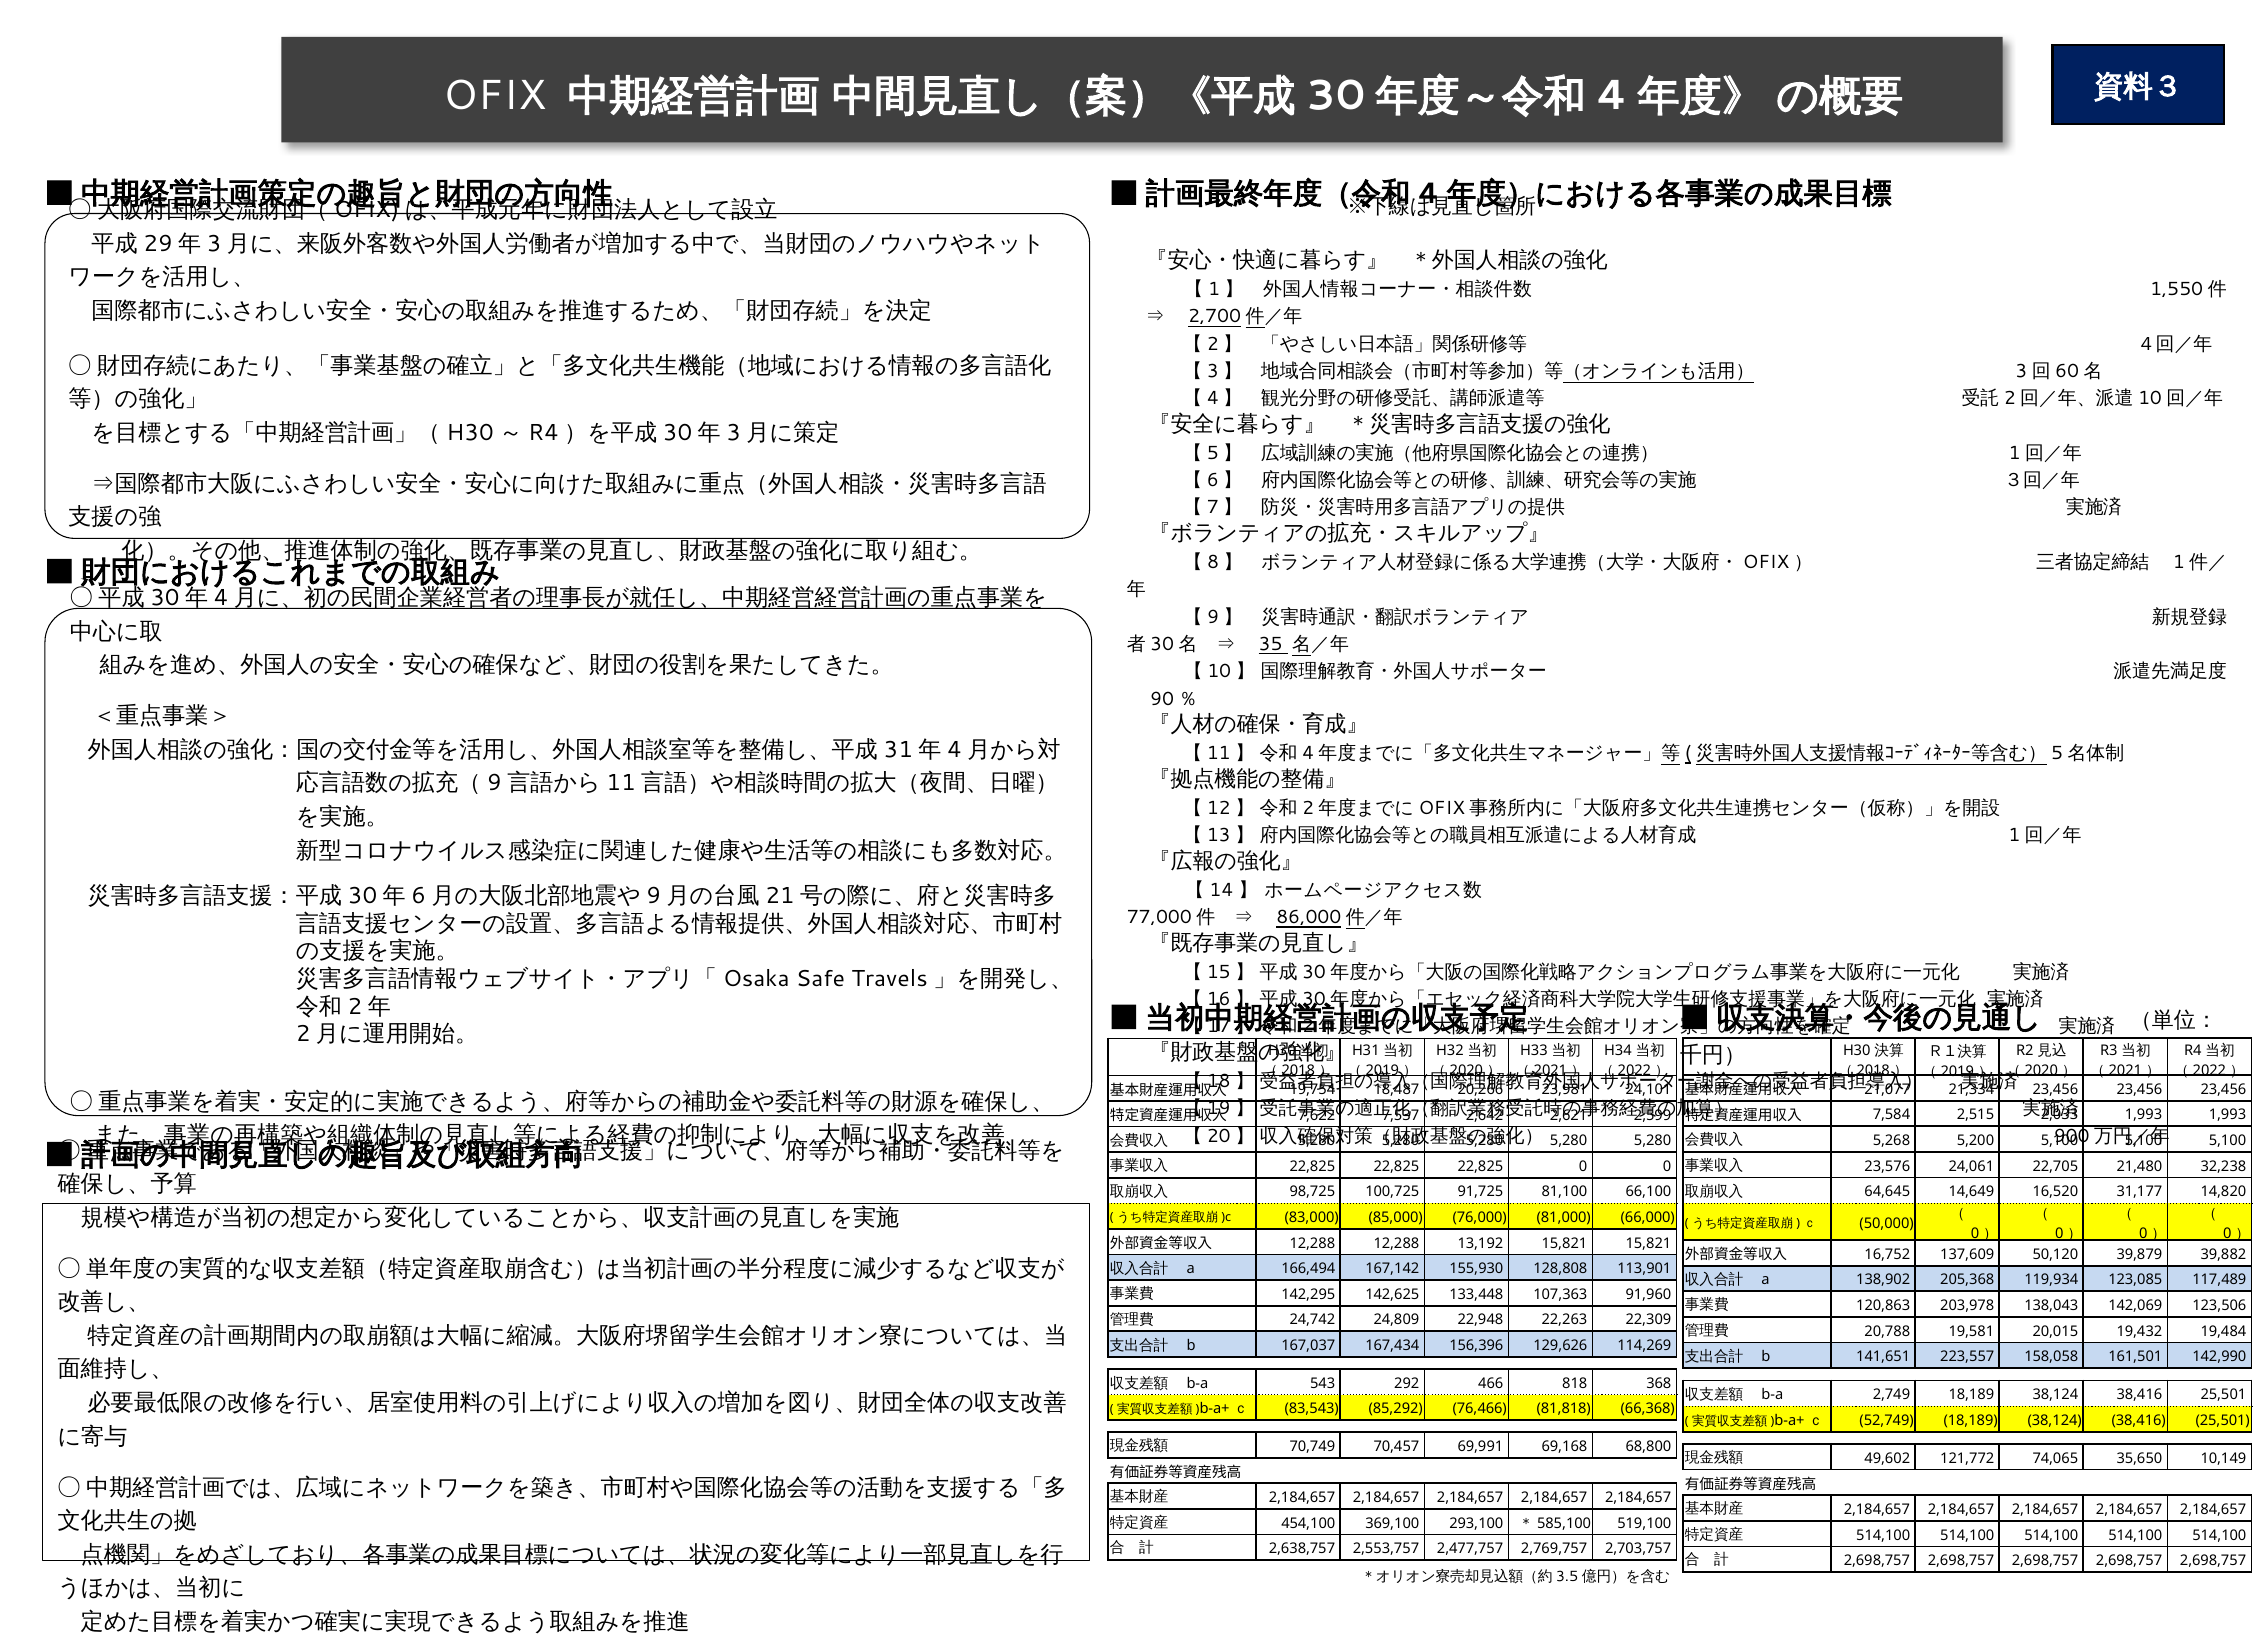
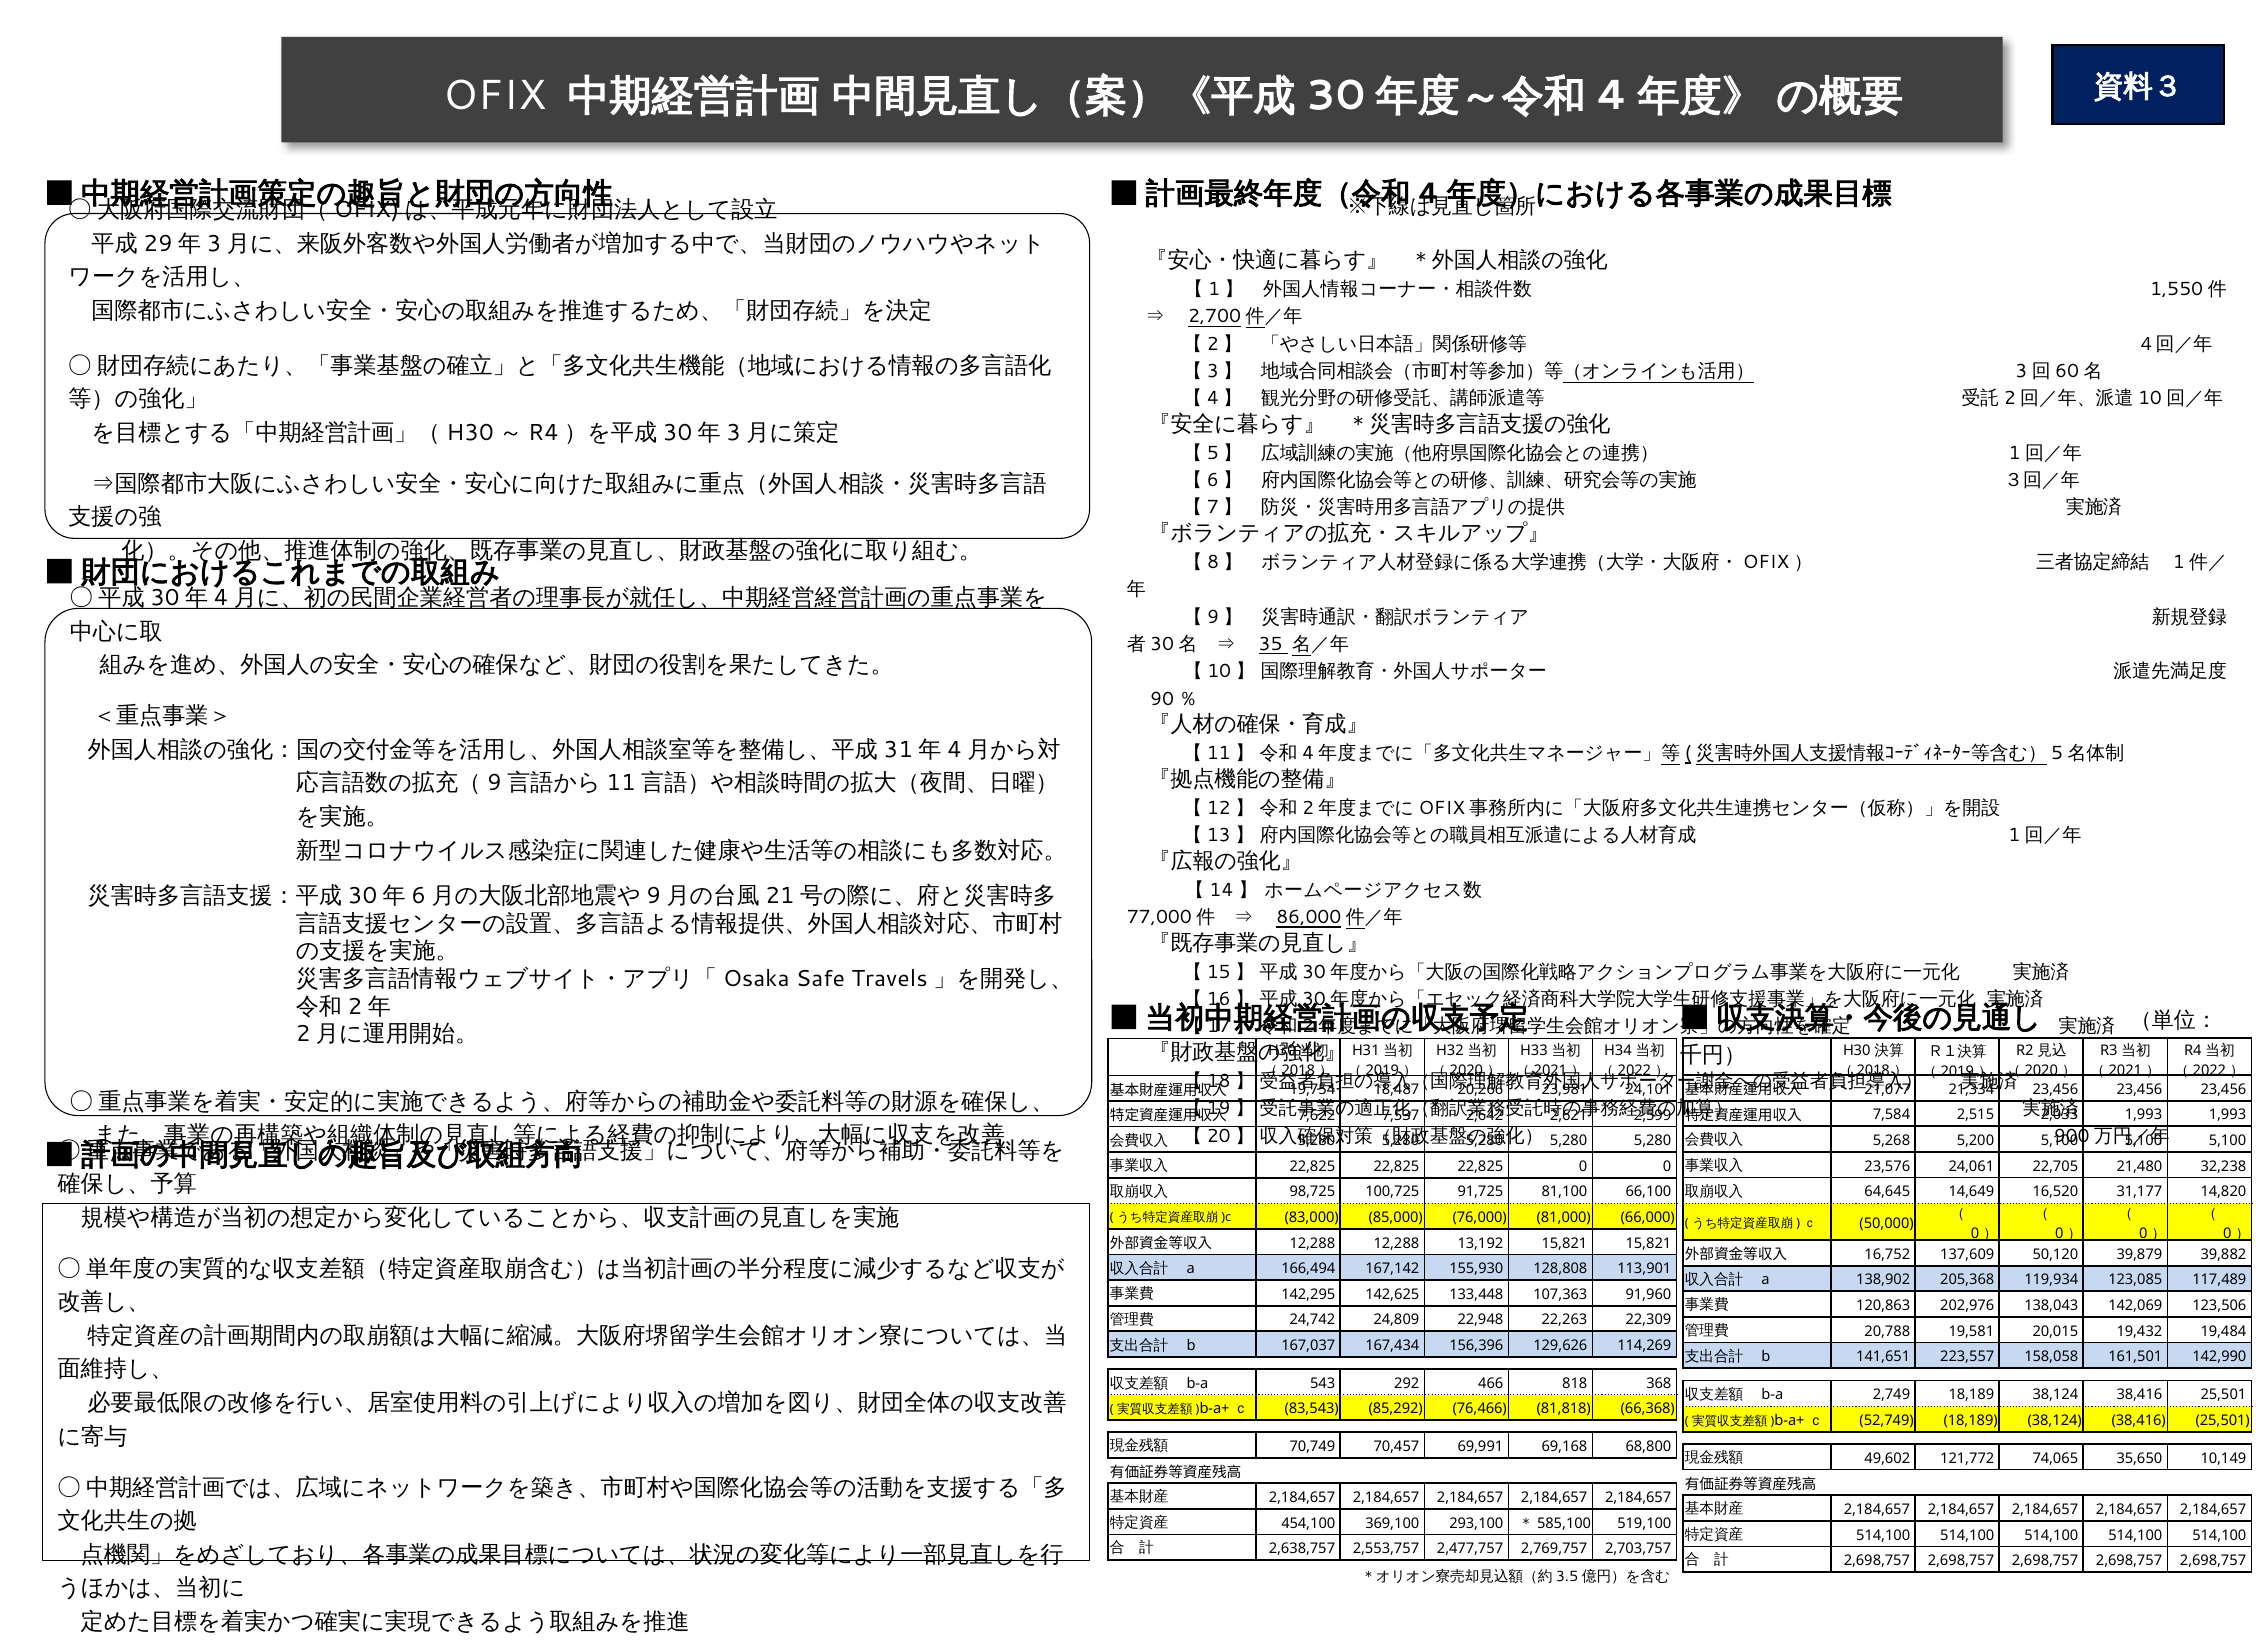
203,978: 203,978 -> 202,976 (1967, 1305)
